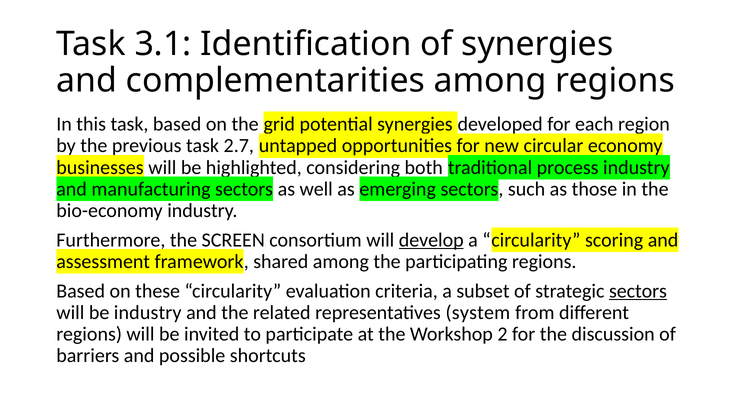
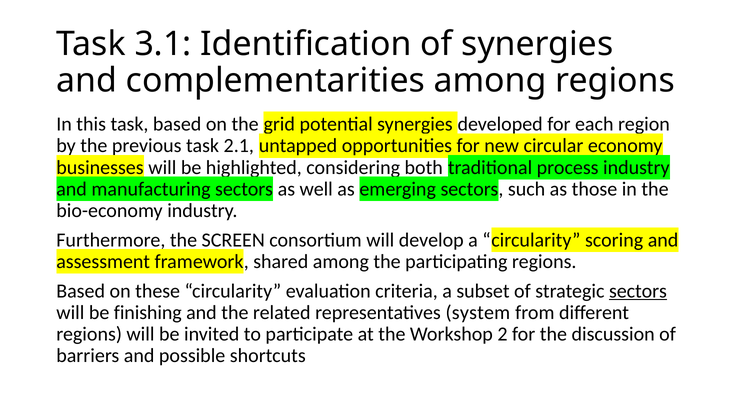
2.7: 2.7 -> 2.1 (239, 146)
develop underline: present -> none (431, 240)
be industry: industry -> finishing (148, 312)
